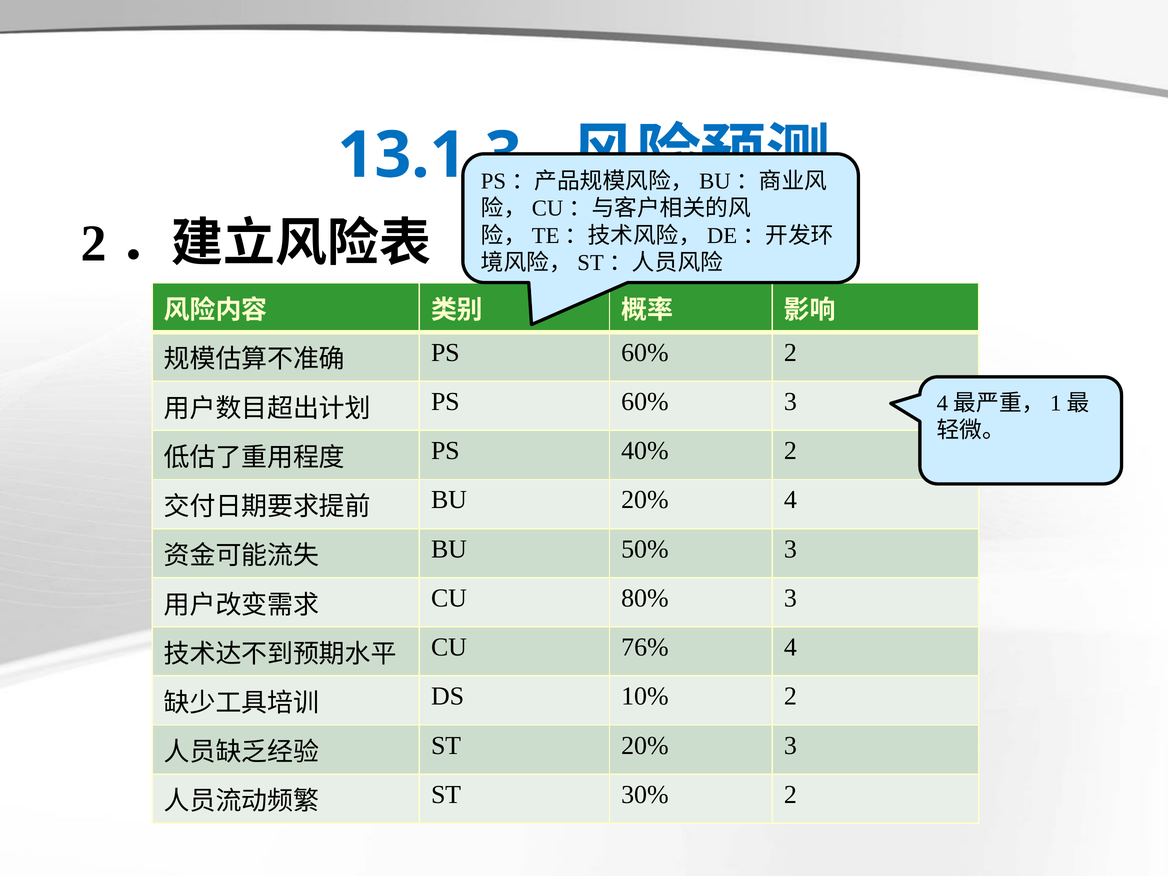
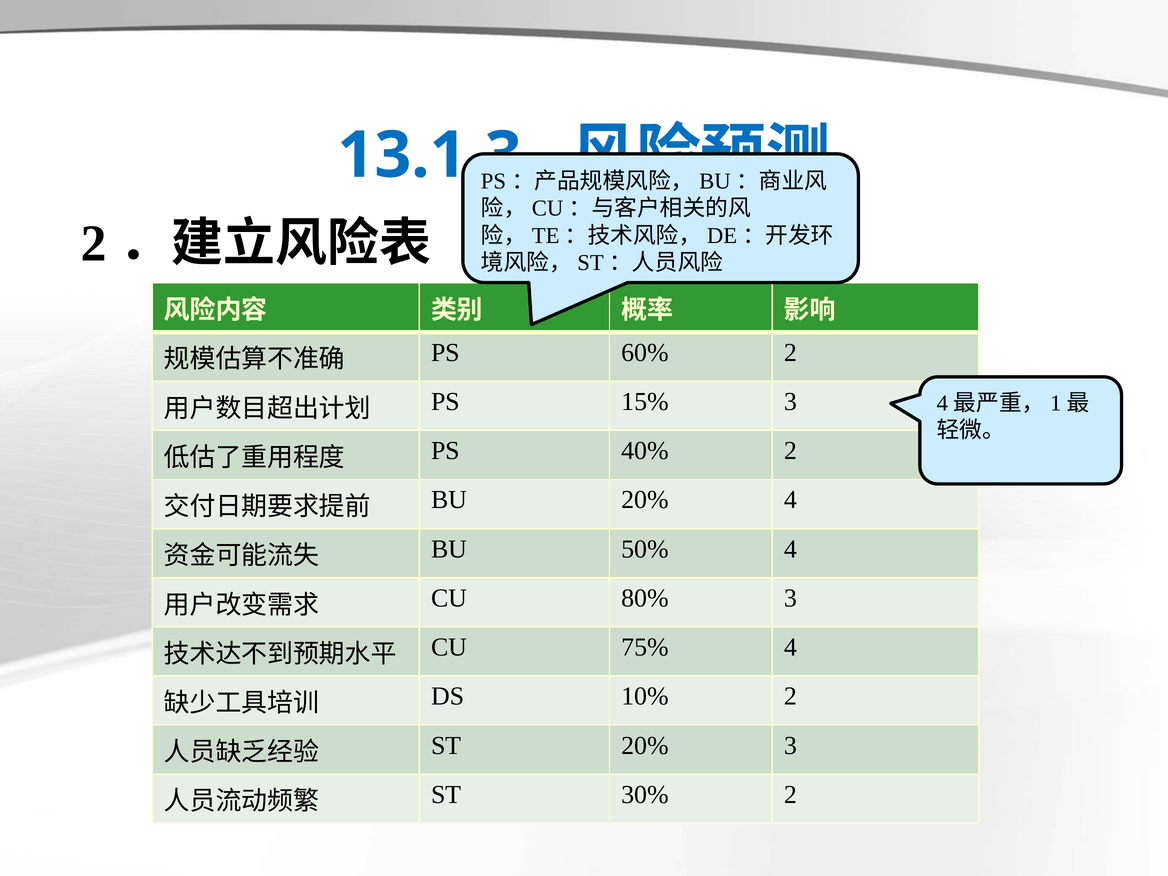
60%: 60% -> 15% (645, 402)
50% 3: 3 -> 4 (790, 549)
76%: 76% -> 75% (645, 647)
